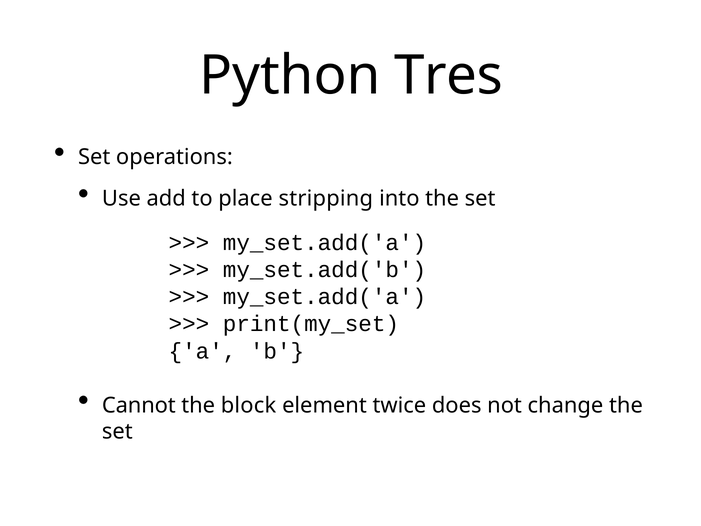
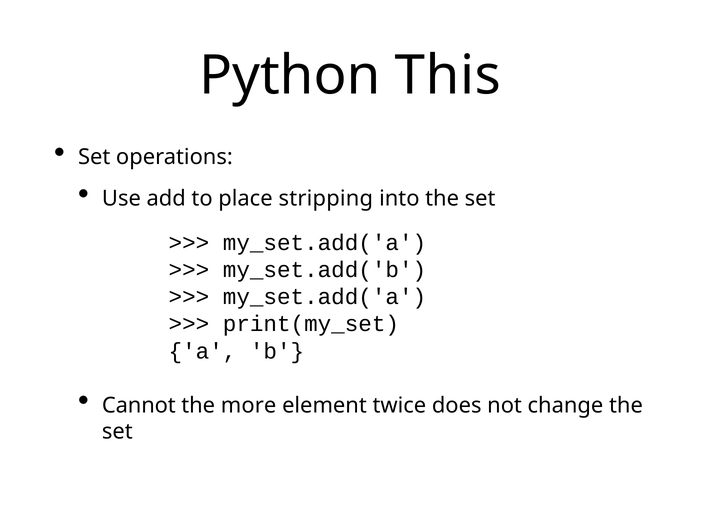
Tres: Tres -> This (448, 76)
block: block -> more (249, 405)
